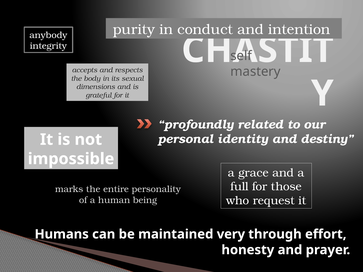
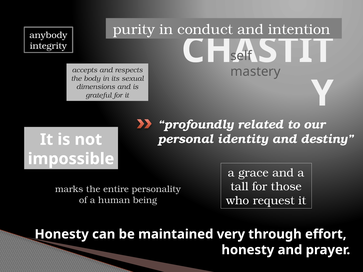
full: full -> tall (240, 187)
Humans: Humans -> Honesty (62, 234)
